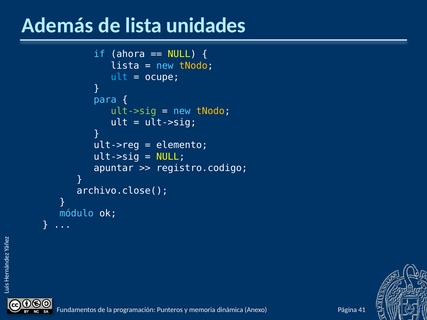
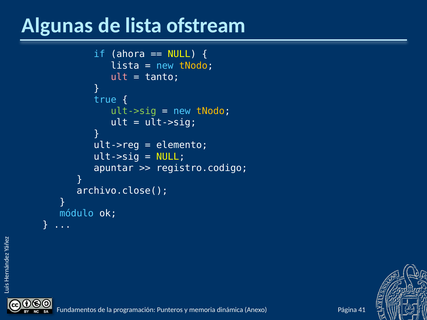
Además: Además -> Algunas (57, 25)
unidades: unidades -> ofstream (206, 25)
ult colour: light blue -> pink (119, 77)
ocupe: ocupe -> tanto (162, 77)
para: para -> true (105, 100)
